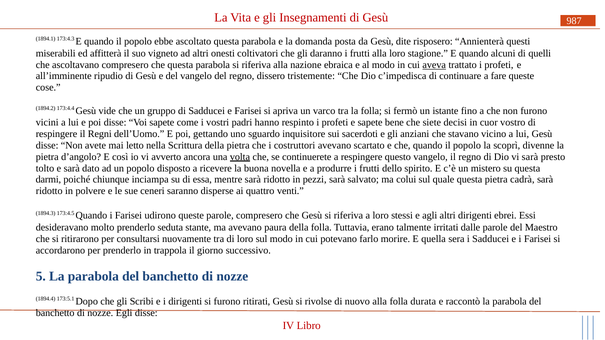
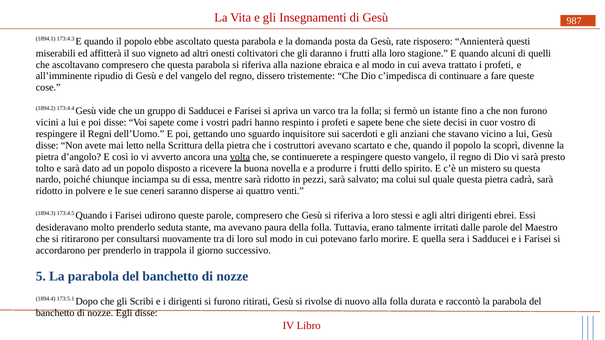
dite: dite -> rate (403, 41)
aveva underline: present -> none (434, 65)
darmi: darmi -> nardo (48, 180)
